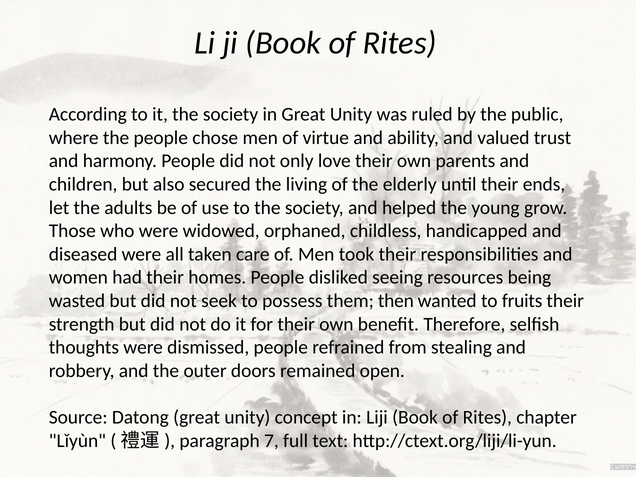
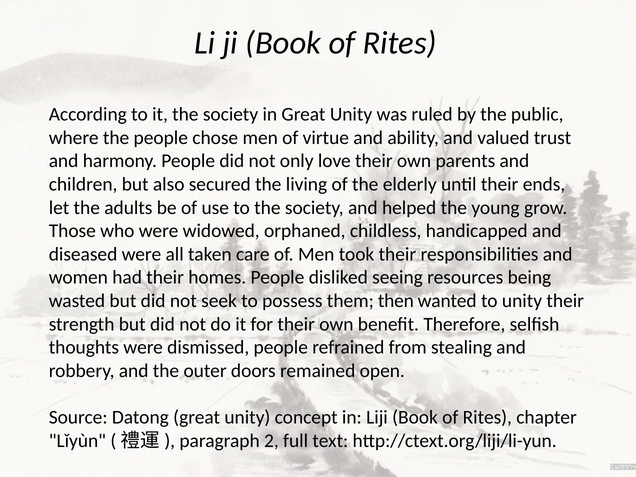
to fruits: fruits -> unity (522, 301)
7: 7 -> 2 (271, 441)
